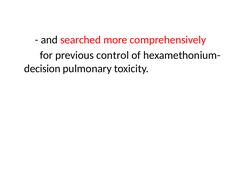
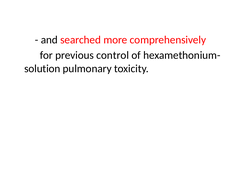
decision: decision -> solution (42, 68)
